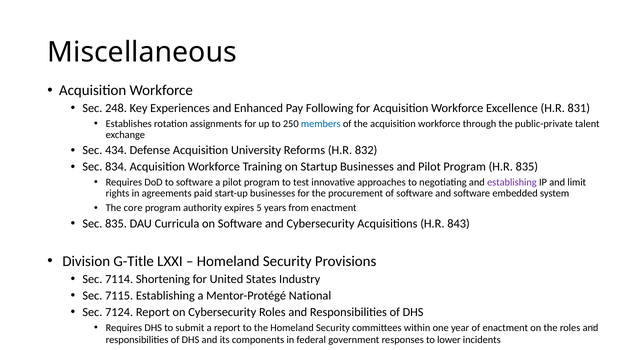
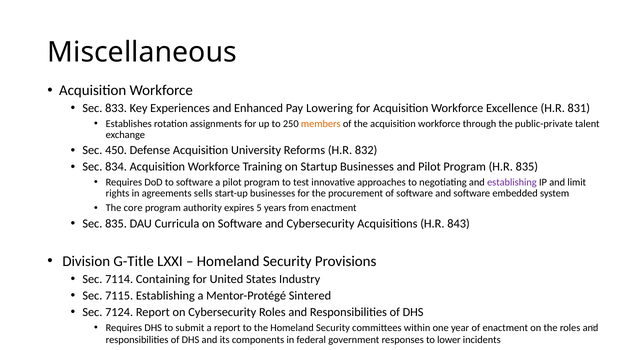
248: 248 -> 833 (116, 108)
Following: Following -> Lowering (330, 108)
members colour: blue -> orange (321, 124)
434: 434 -> 450 (116, 150)
paid: paid -> sells (203, 194)
Shortening: Shortening -> Containing (163, 279)
National: National -> Sintered (310, 296)
